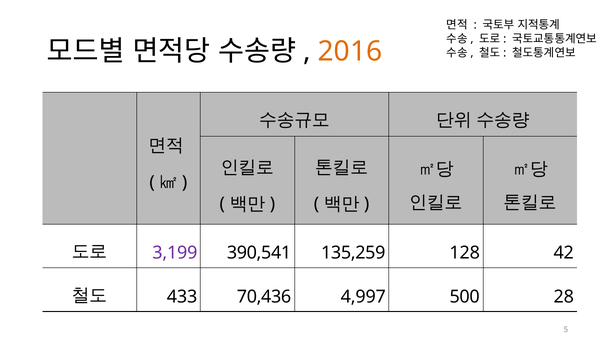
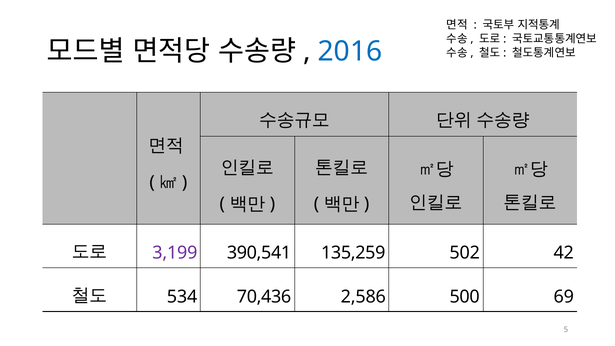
2016 colour: orange -> blue (350, 52)
128: 128 -> 502 (465, 253)
433: 433 -> 534 (182, 297)
4,997: 4,997 -> 2,586 (363, 297)
28: 28 -> 69 (564, 297)
